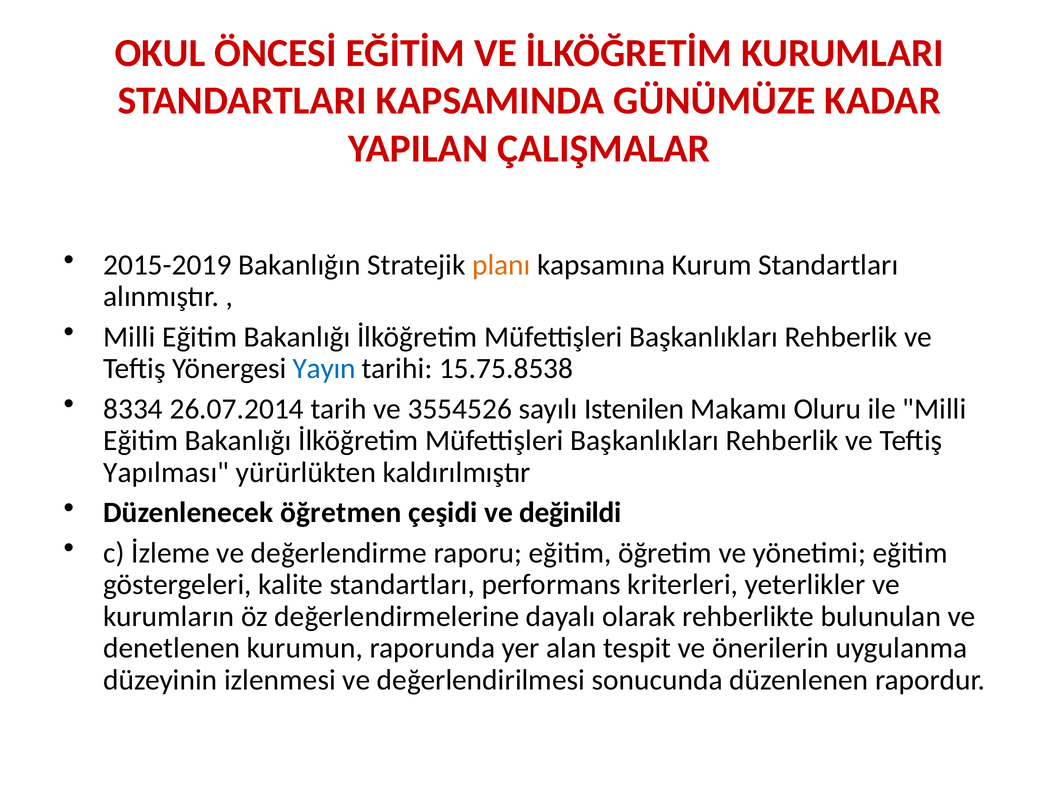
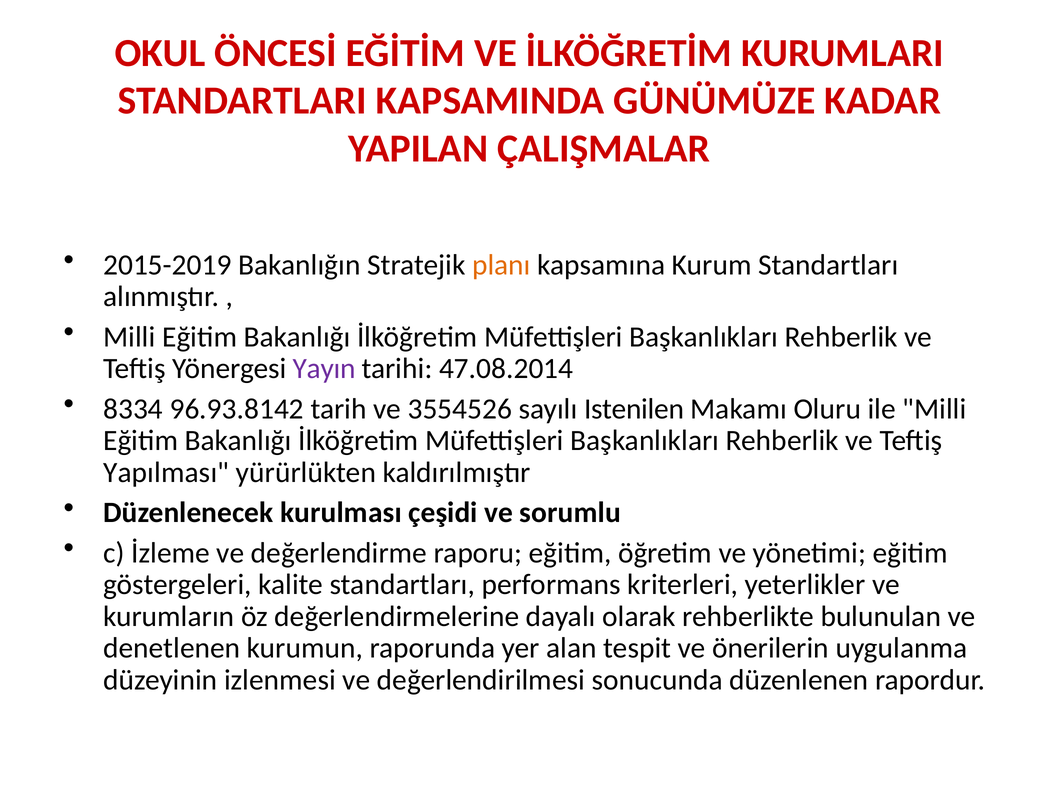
Yayın colour: blue -> purple (324, 369)
15.75.8538: 15.75.8538 -> 47.08.2014 (506, 369)
26.07.2014: 26.07.2014 -> 96.93.8142 (237, 409)
öğretmen: öğretmen -> kurulması (341, 513)
değinildi: değinildi -> sorumlu (570, 513)
